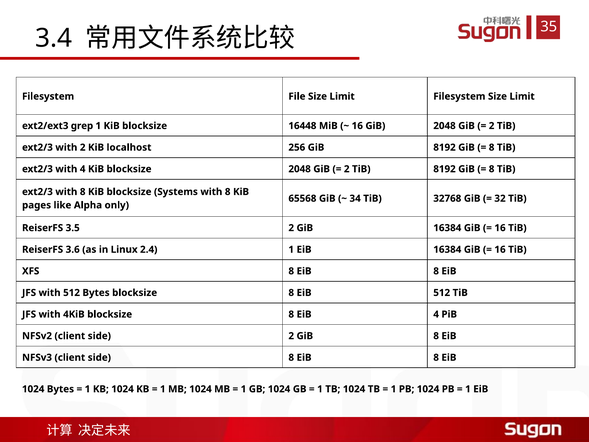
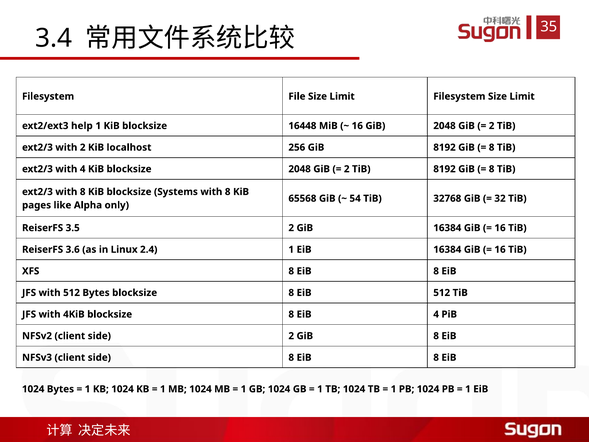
grep: grep -> help (82, 126)
34: 34 -> 54 (355, 198)
